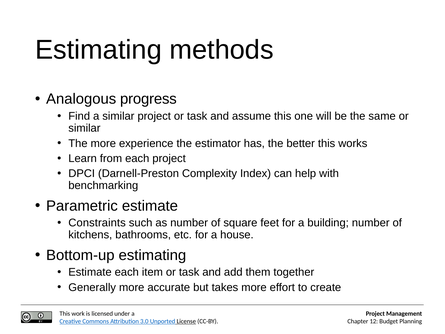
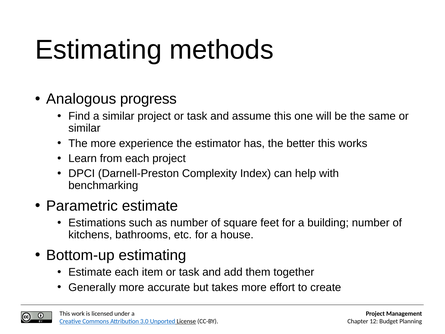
Constraints: Constraints -> Estimations (97, 223)
